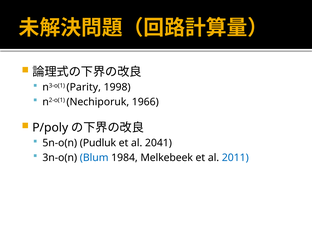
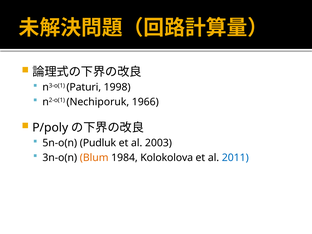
Parity: Parity -> Paturi (84, 87)
2041: 2041 -> 2003 (158, 143)
Blum colour: blue -> orange (94, 158)
Melkebeek: Melkebeek -> Kolokolova (167, 158)
